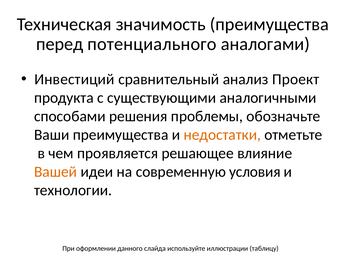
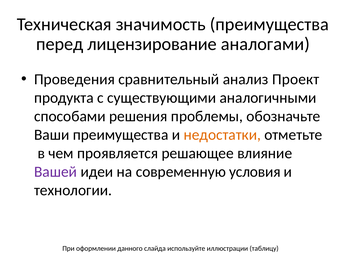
потенциального: потенциального -> лицензирование (152, 44)
Инвестиций: Инвестиций -> Проведения (75, 79)
Вашей colour: orange -> purple (56, 171)
